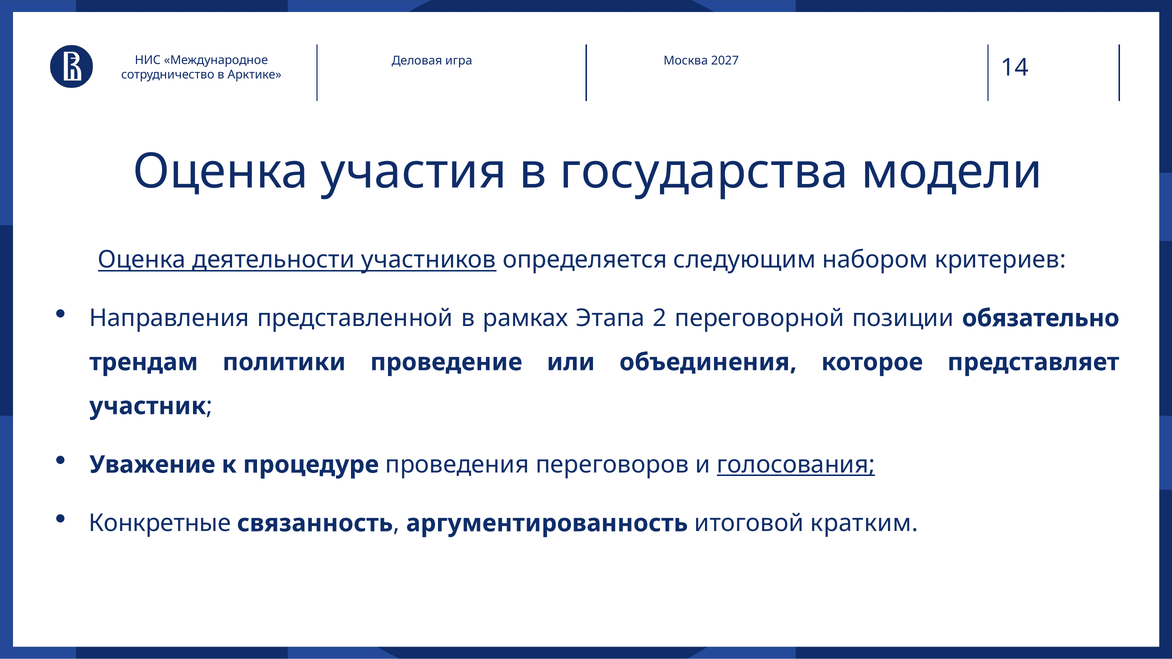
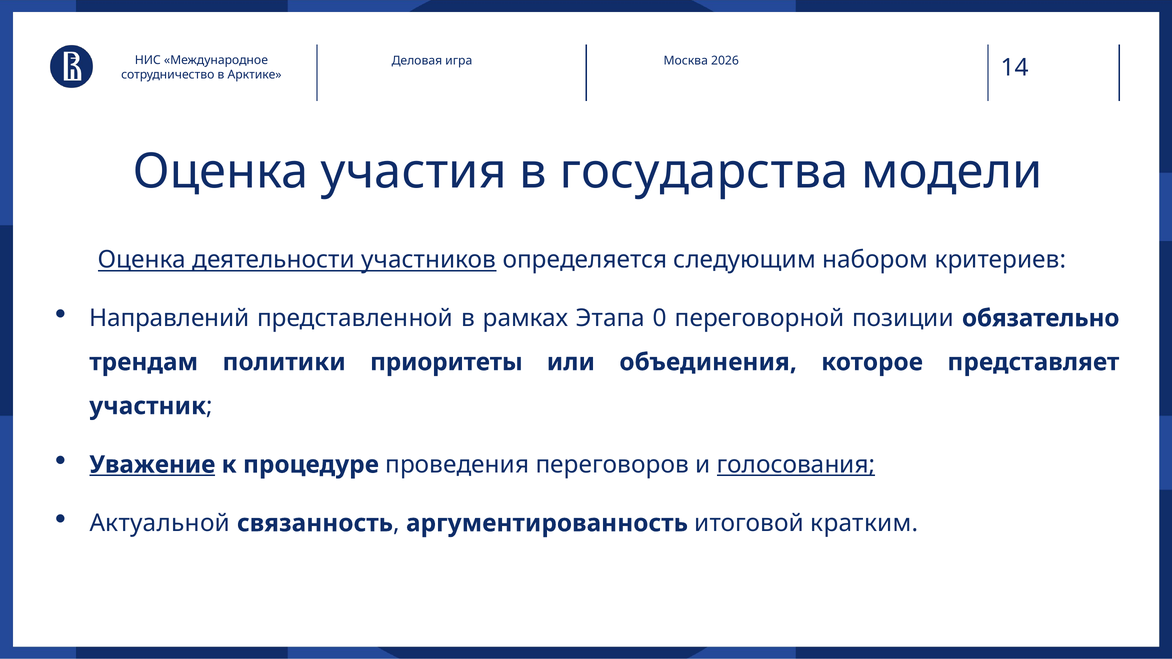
2027: 2027 -> 2026 (725, 61)
Направления: Направления -> Направлений (169, 318)
2: 2 -> 0 (660, 318)
проведение: проведение -> приоритеты (446, 362)
Уважение underline: none -> present (152, 465)
Конкретные: Конкретные -> Актуальной (160, 523)
